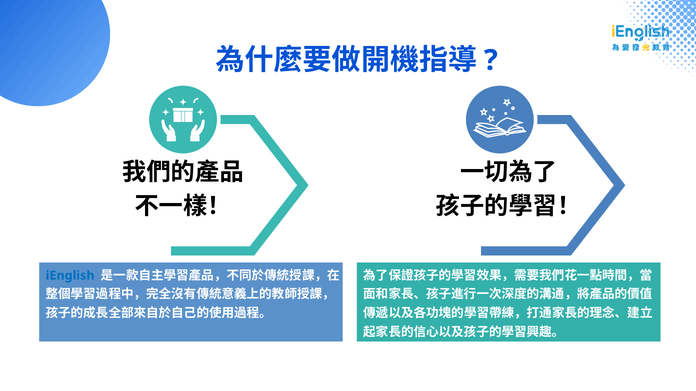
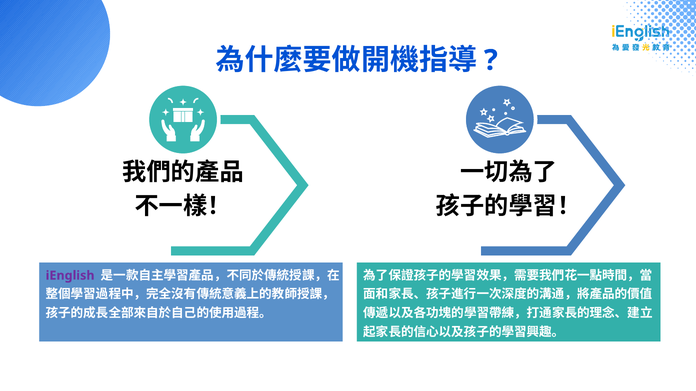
iEnglish colour: blue -> purple (70, 276)
